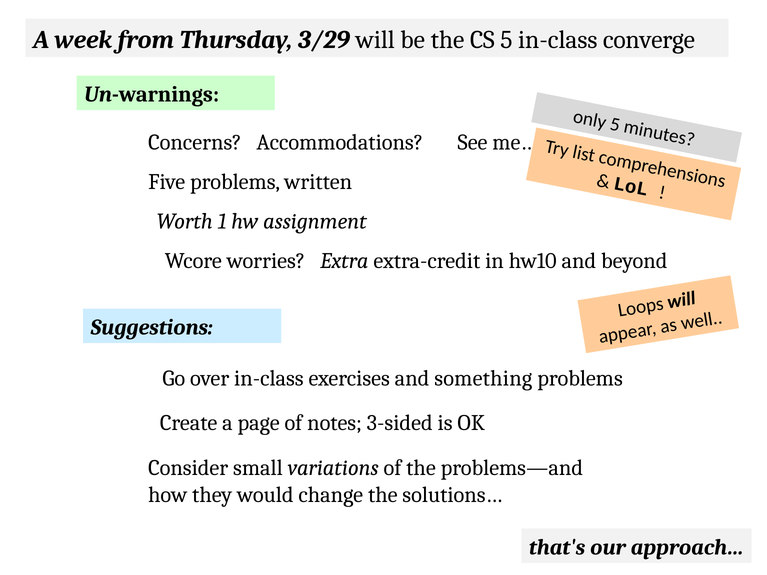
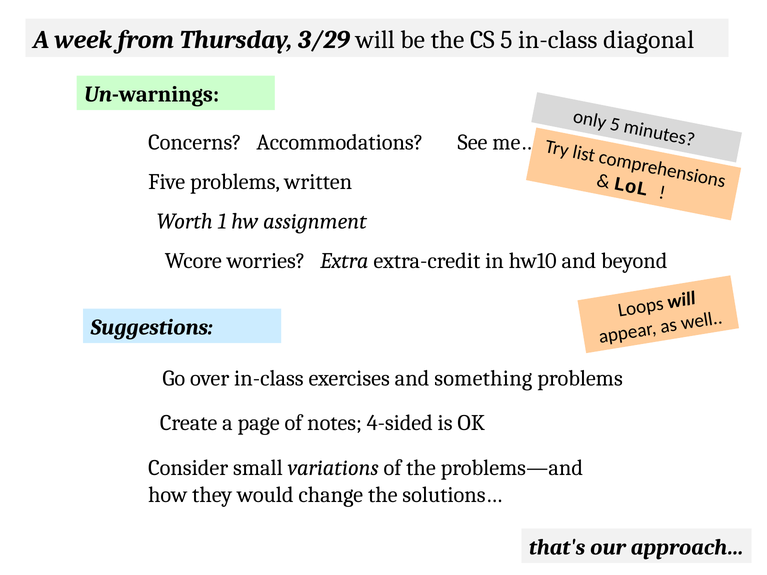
converge: converge -> diagonal (649, 40)
3-sided: 3-sided -> 4-sided (400, 423)
